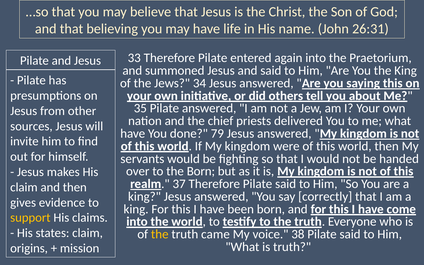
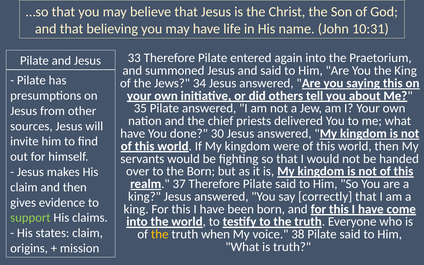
26:31: 26:31 -> 10:31 (370, 29)
79: 79 -> 30 (217, 134)
support colour: yellow -> light green (30, 218)
came: came -> when (216, 234)
